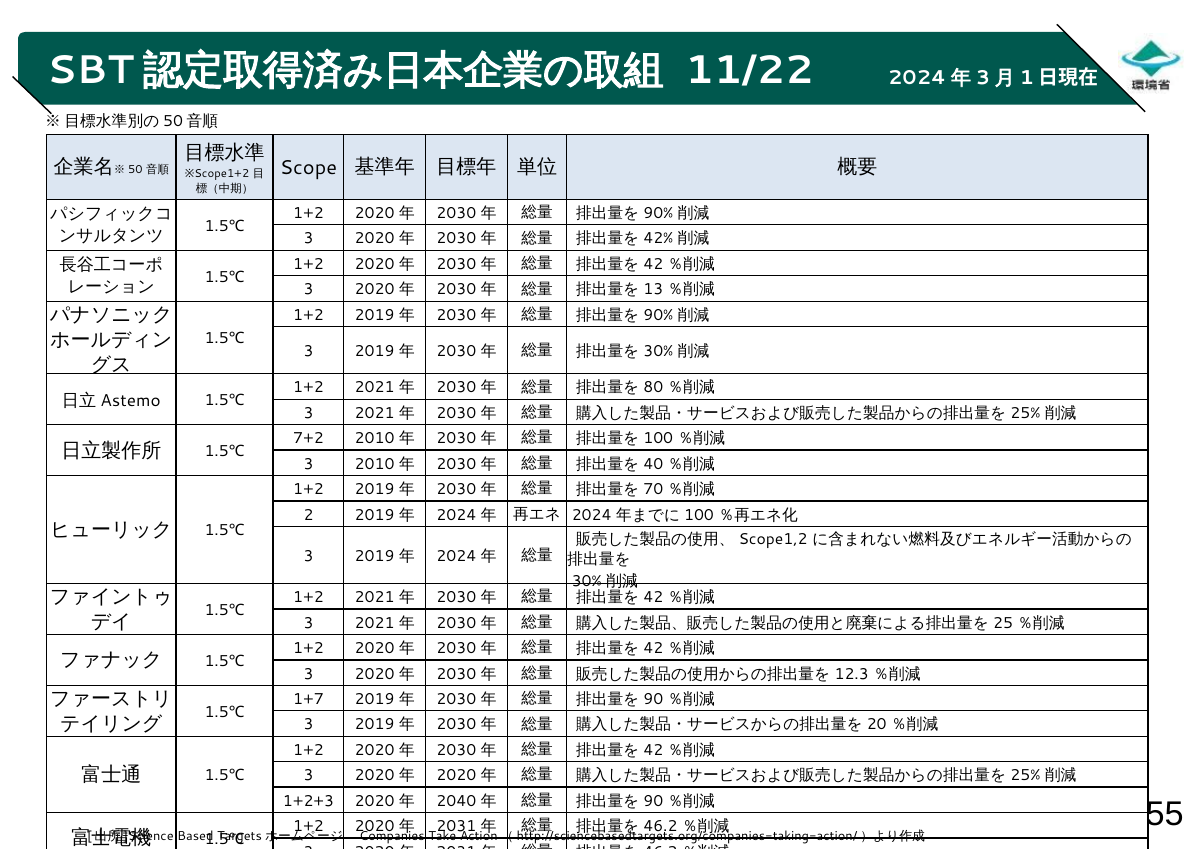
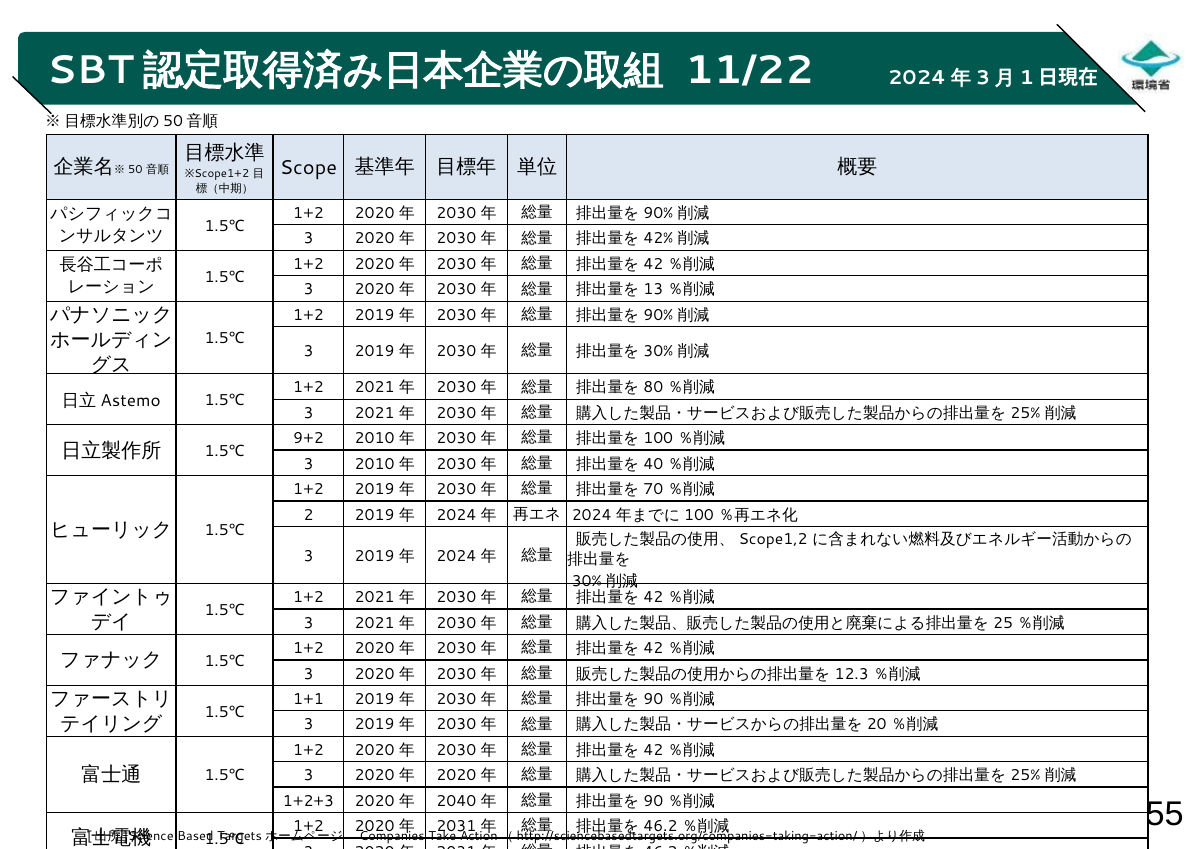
7+2: 7+2 -> 9+2 (308, 439)
1+7: 1+7 -> 1+1 (308, 699)
